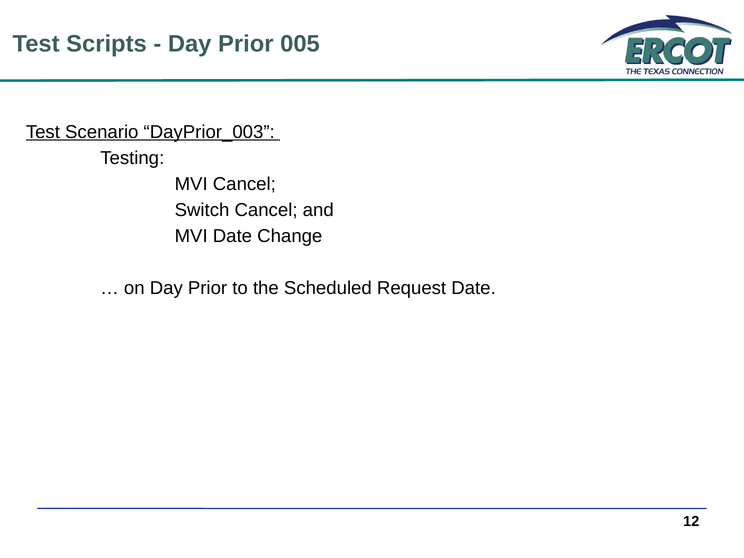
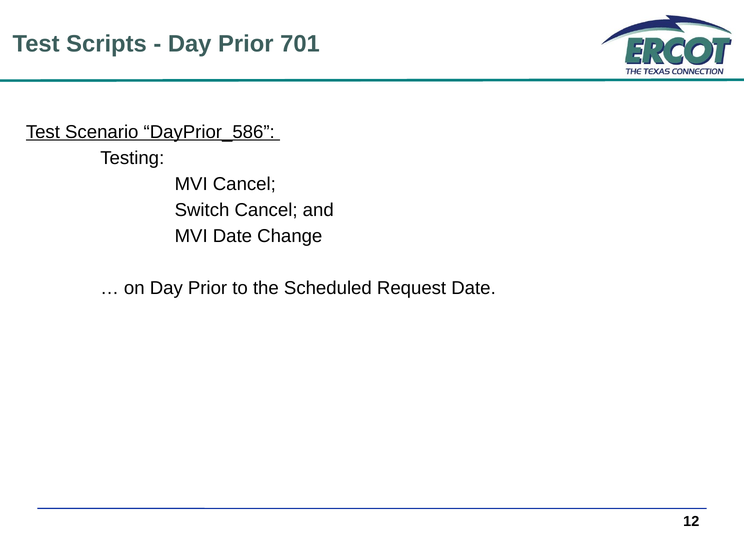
005: 005 -> 701 (300, 44)
DayPrior_003: DayPrior_003 -> DayPrior_586 (209, 132)
